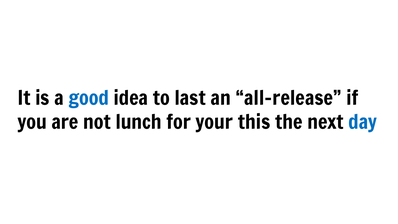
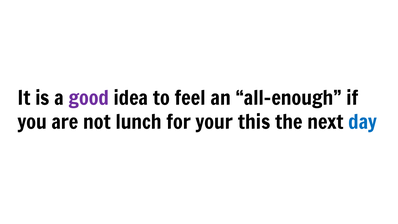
good colour: blue -> purple (89, 98)
last: last -> feel (190, 98)
all-release: all-release -> all-enough (289, 98)
